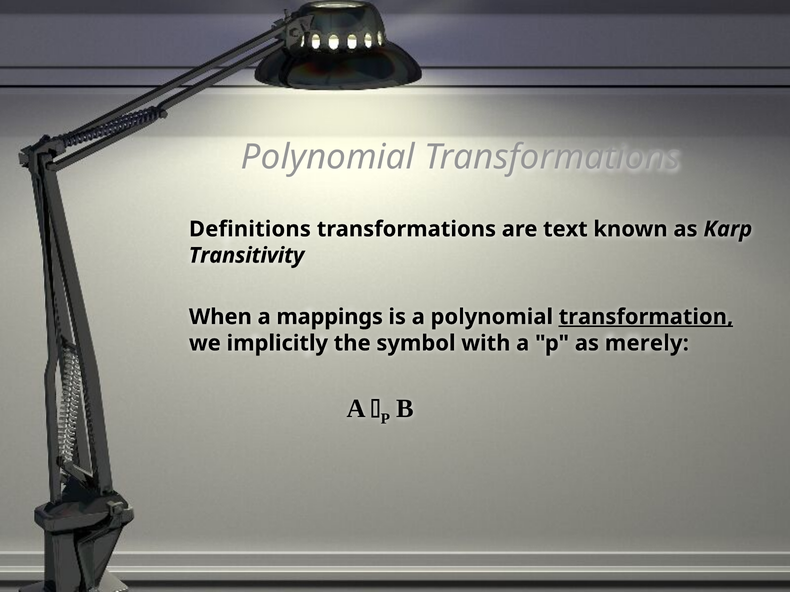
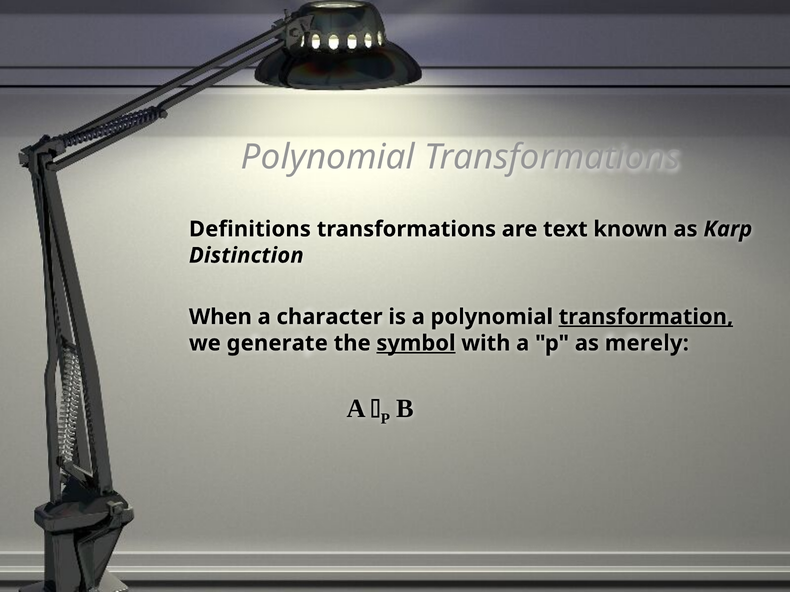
Transitivity: Transitivity -> Distinction (246, 256)
mappings: mappings -> character (330, 317)
implicitly: implicitly -> generate (277, 343)
symbol underline: none -> present (416, 343)
